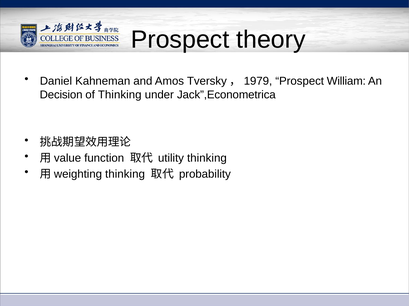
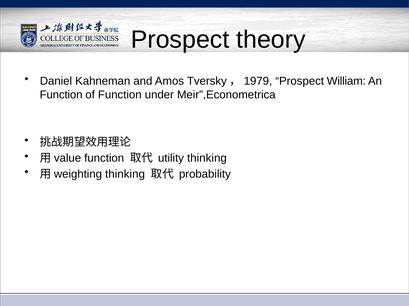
Decision: Decision -> Function (61, 95)
of Thinking: Thinking -> Function (120, 95)
Jack”,Econometrica: Jack”,Econometrica -> Meir”,Econometrica (226, 95)
